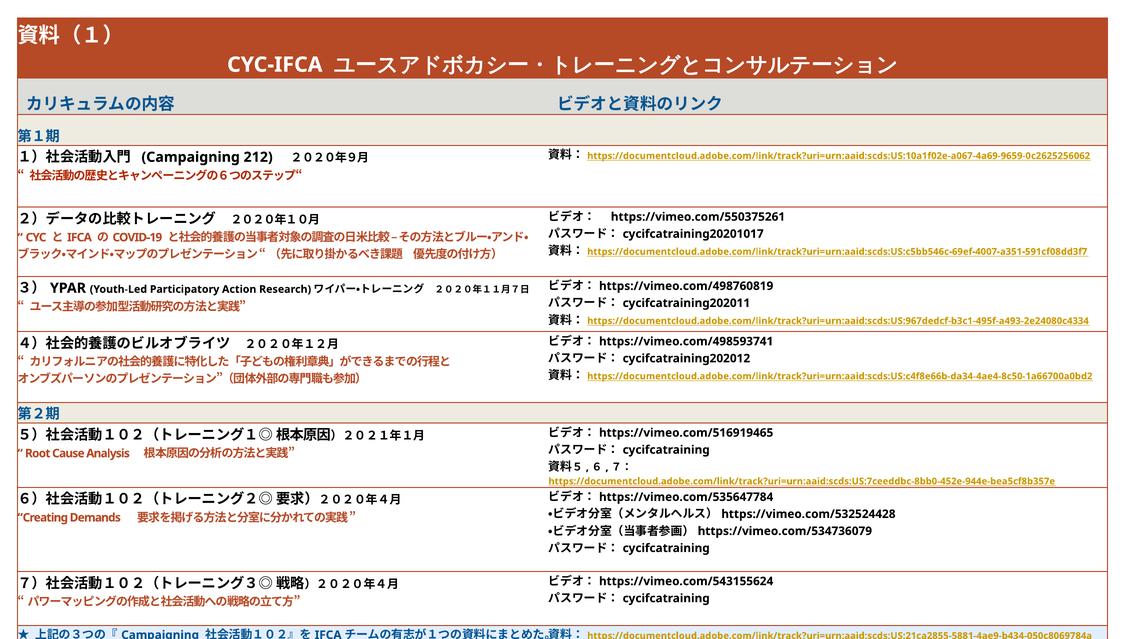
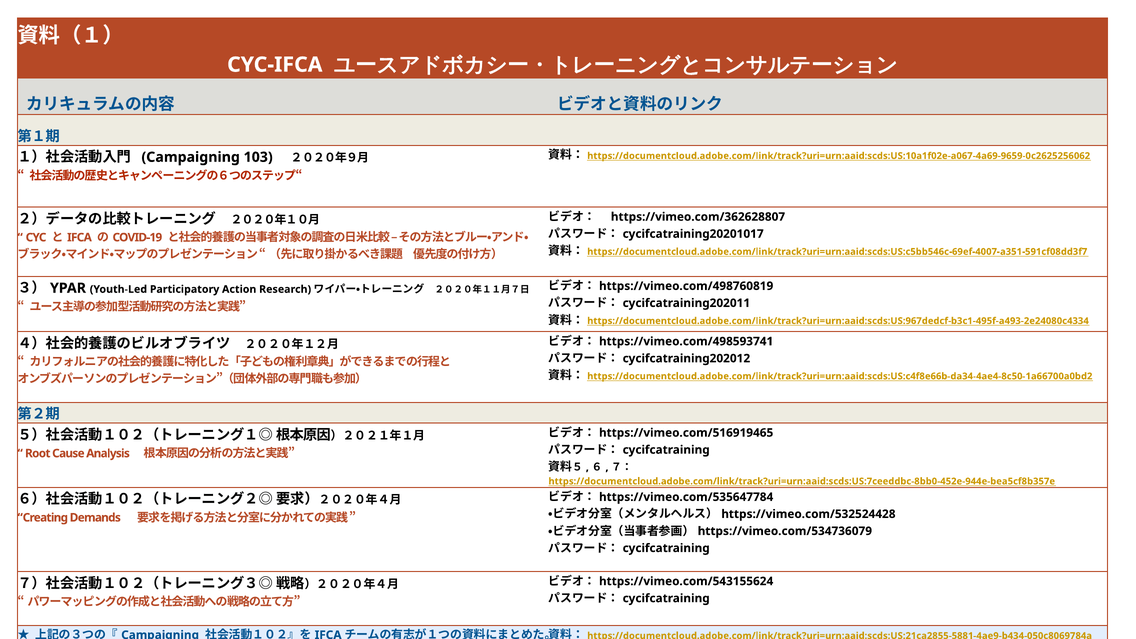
212: 212 -> 103 (258, 157)
https://vimeo.com/550375261: https://vimeo.com/550375261 -> https://vimeo.com/362628807 (698, 217)
